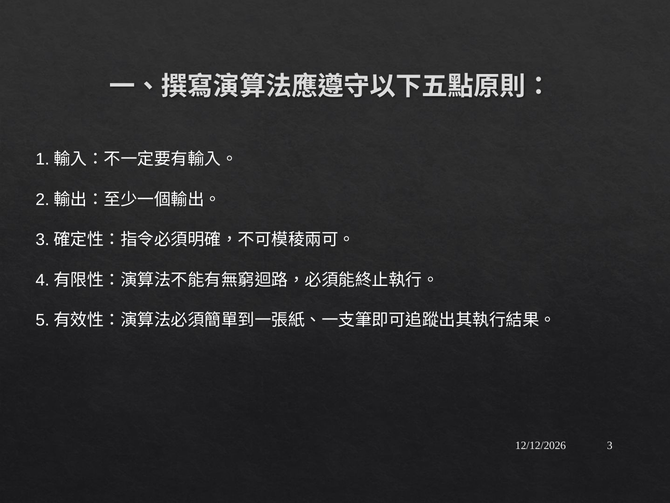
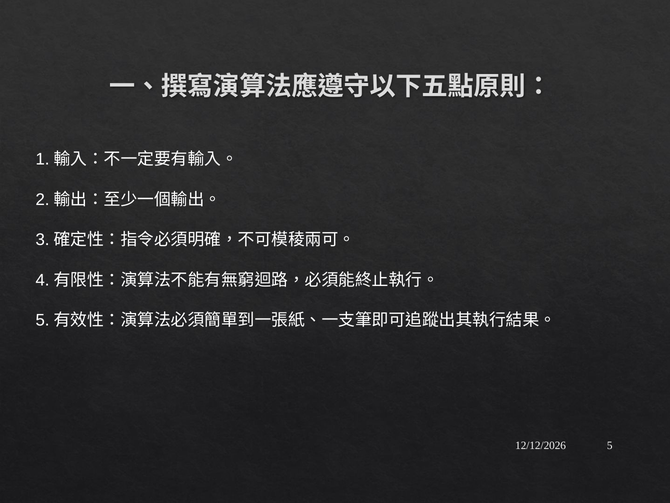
3: 3 -> 5 (610, 445)
